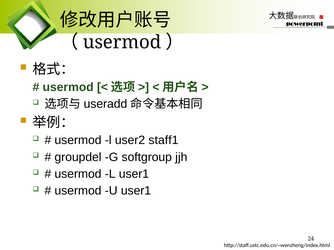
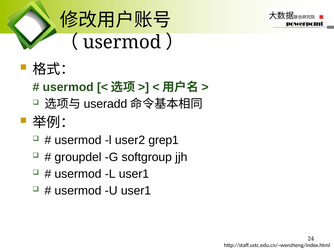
staff1: staff1 -> grep1 (164, 141)
